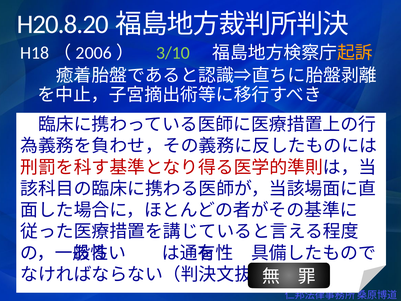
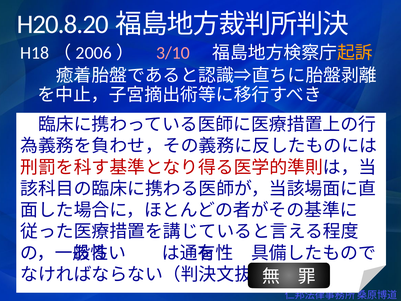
3/10 colour: light green -> pink (173, 53)
